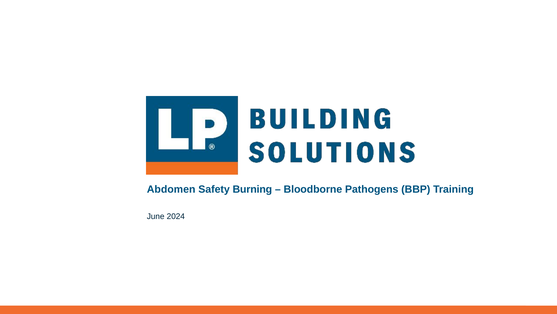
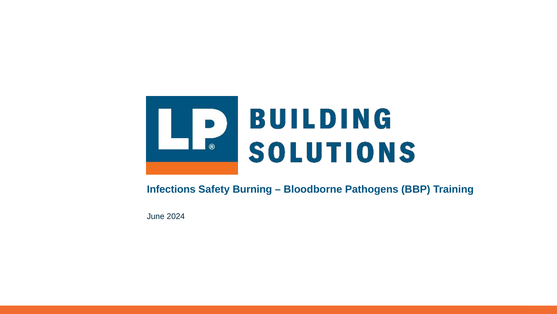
Abdomen: Abdomen -> Infections (171, 189)
